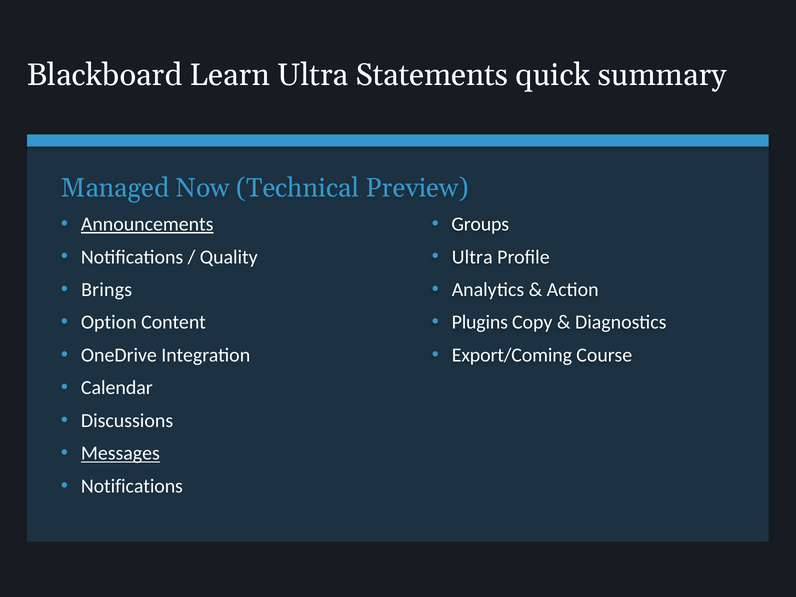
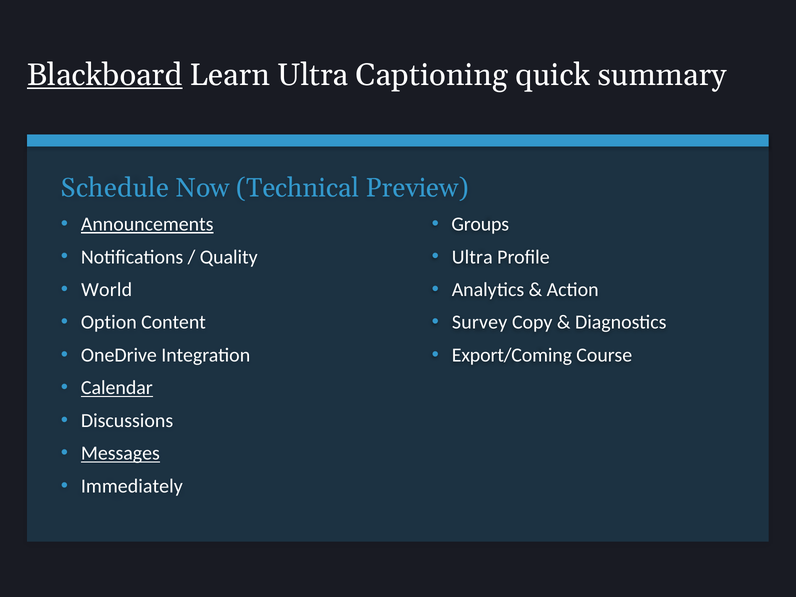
Blackboard underline: none -> present (105, 75)
Statements: Statements -> Captioning (432, 75)
Managed: Managed -> Schedule (115, 188)
Brings: Brings -> World (107, 290)
Plugins: Plugins -> Survey (480, 322)
Calendar underline: none -> present (117, 388)
Notifications: Notifications -> Immediately (132, 486)
